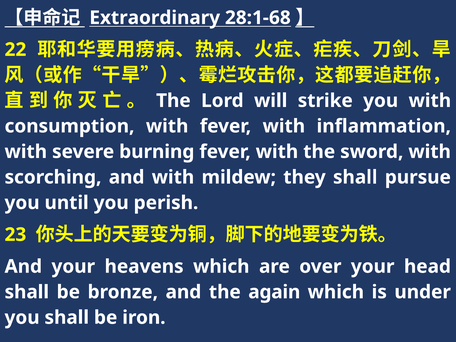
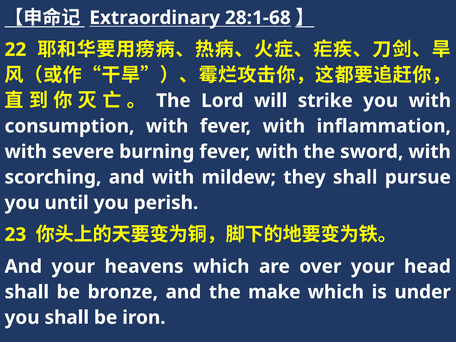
again: again -> make (274, 292)
